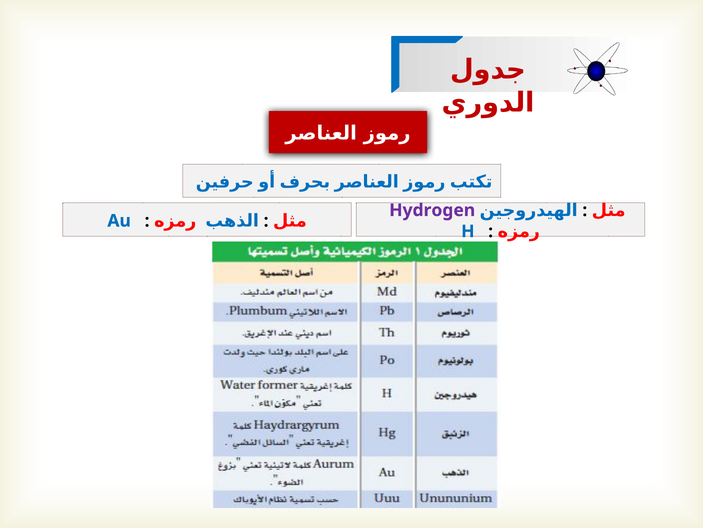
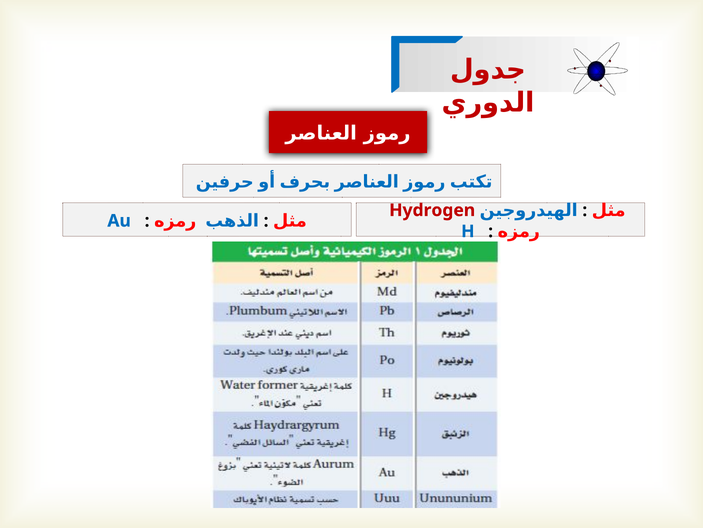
Hydrogen colour: purple -> red (432, 210)
